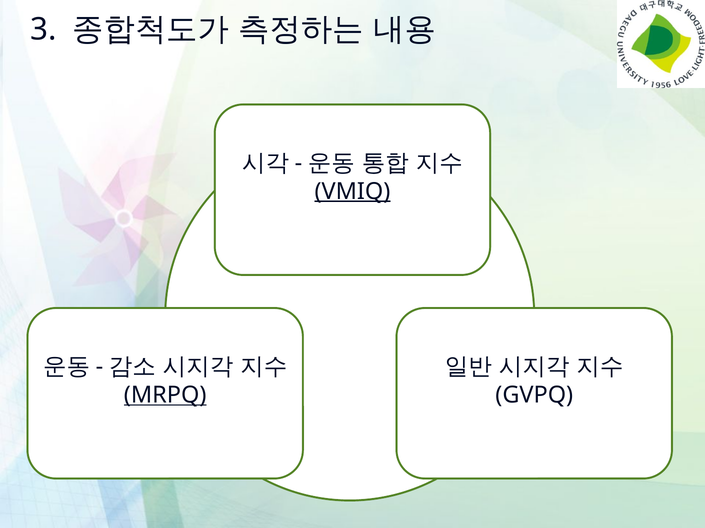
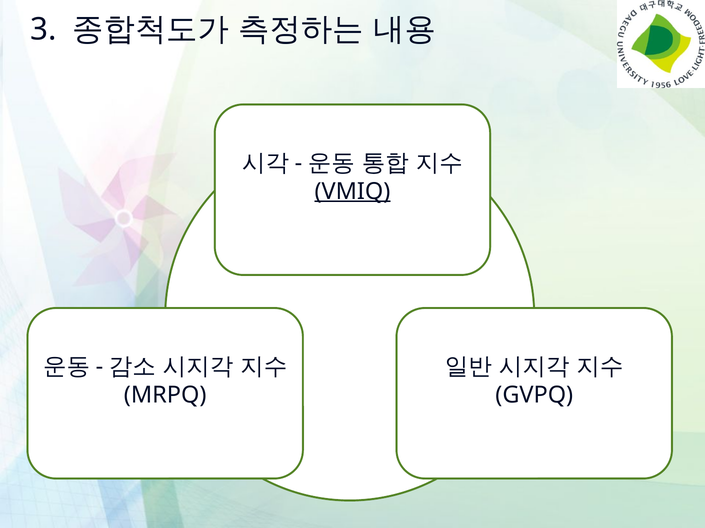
MRPQ underline: present -> none (165, 395)
